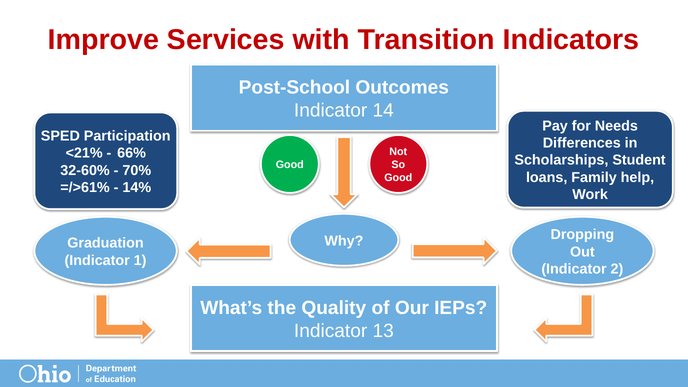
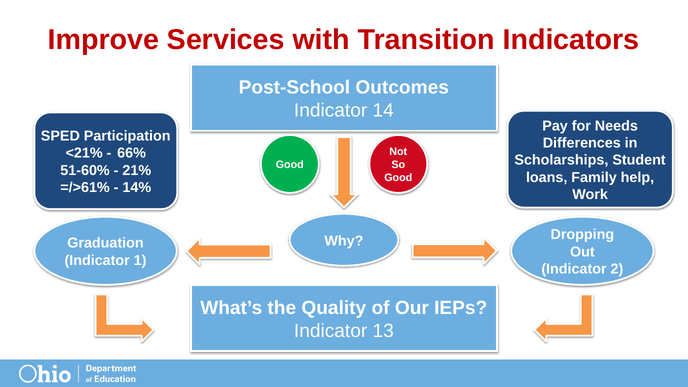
32-60%: 32-60% -> 51-60% (85, 170)
70%: 70% -> 21% (137, 170)
